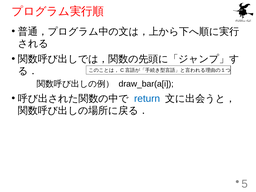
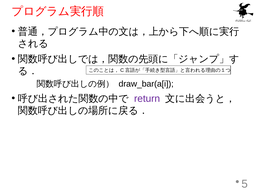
return colour: blue -> purple (147, 99)
